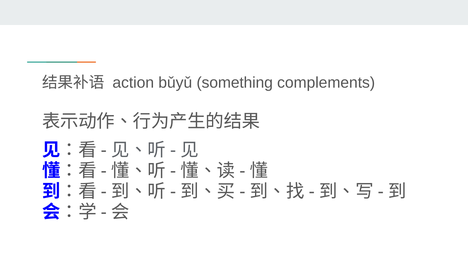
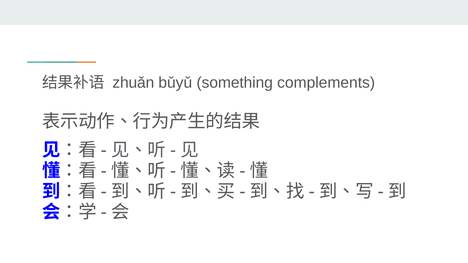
action: action -> zhuǎn (133, 83)
